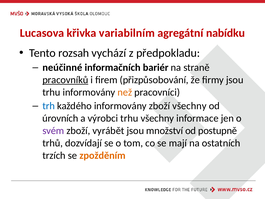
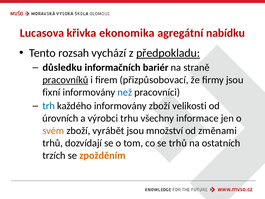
variabilním: variabilním -> ekonomika (127, 33)
předpokladu underline: none -> present (168, 53)
neúčinné: neúčinné -> důsledku (62, 67)
přizpůsobování: přizpůsobování -> přizpůsobovací (154, 80)
trhu: trhu -> fixní (51, 92)
než colour: orange -> blue (125, 92)
zboží všechny: všechny -> velikosti (189, 106)
svém colour: purple -> orange (53, 131)
postupně: postupně -> změnami (218, 131)
se mají: mají -> trhů (178, 143)
